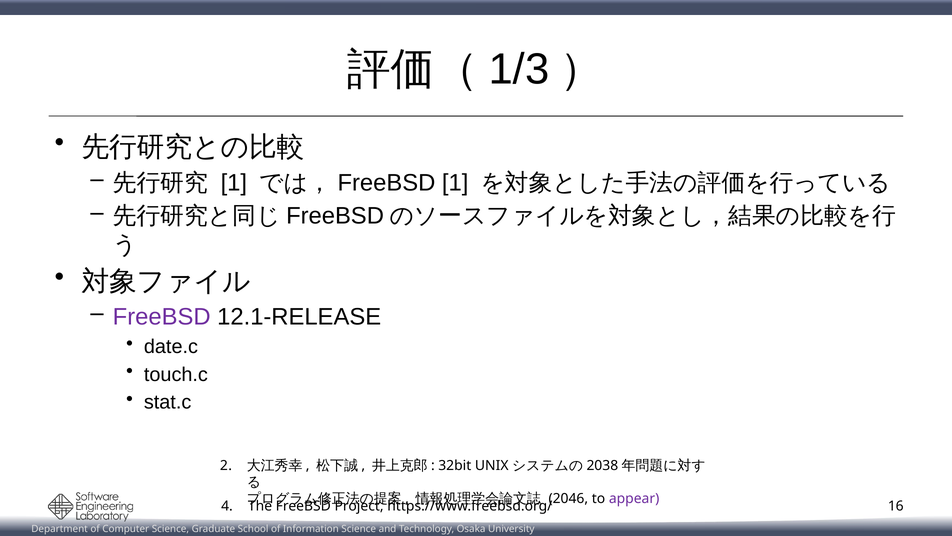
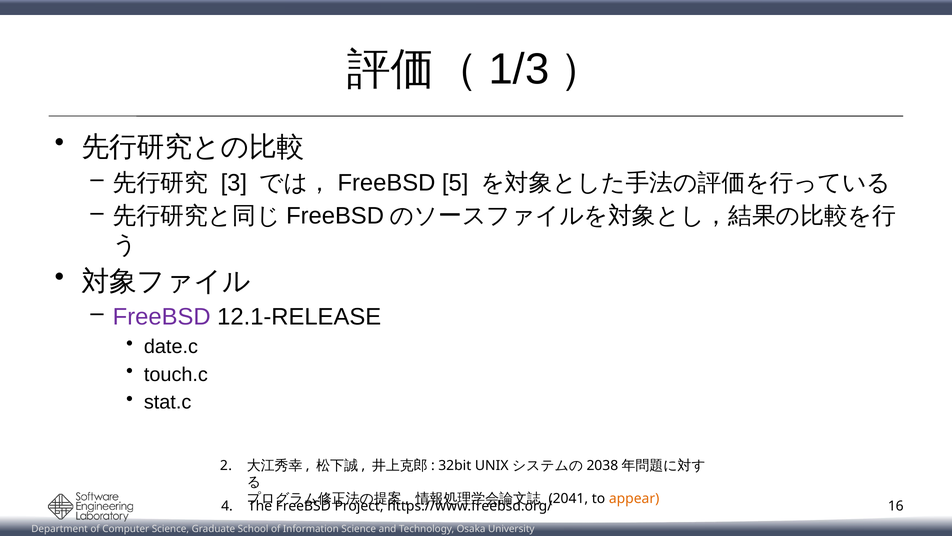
1: 1 -> 3 (234, 183)
FreeBSD 1: 1 -> 5 (455, 183)
2046: 2046 -> 2041 (568, 498)
appear colour: purple -> orange (634, 498)
